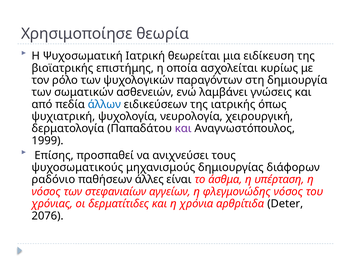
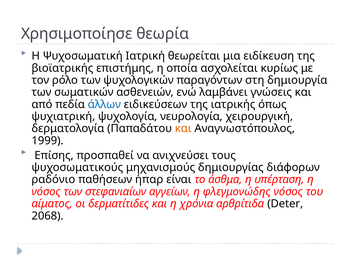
και colour: purple -> orange (183, 129)
άλλες: άλλες -> ήπαρ (149, 180)
χρόνιας: χρόνιας -> αίματος (52, 204)
2076: 2076 -> 2068 (48, 216)
